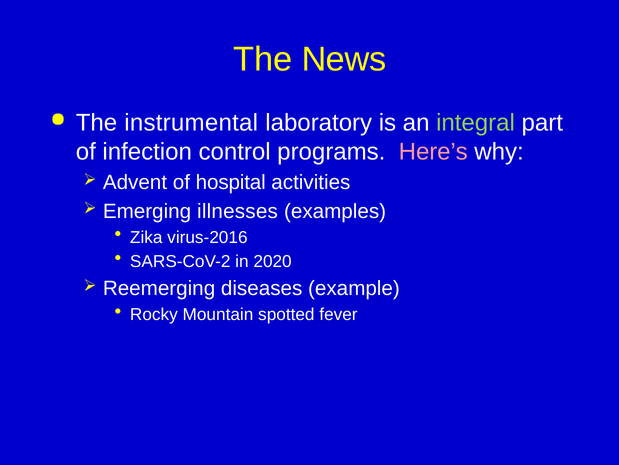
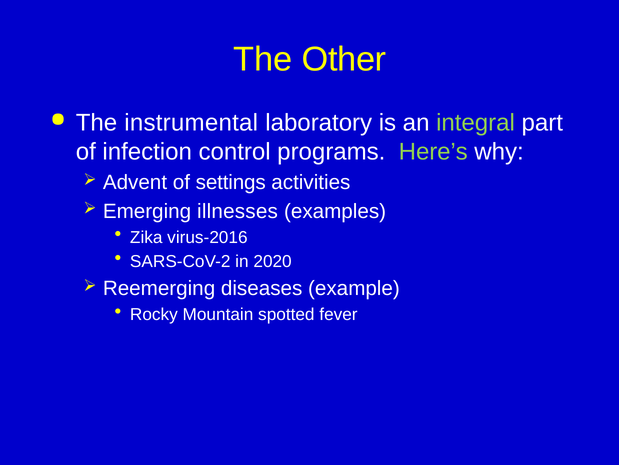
News: News -> Other (344, 59)
Here’s colour: pink -> light green (433, 152)
hospital: hospital -> settings (231, 182)
